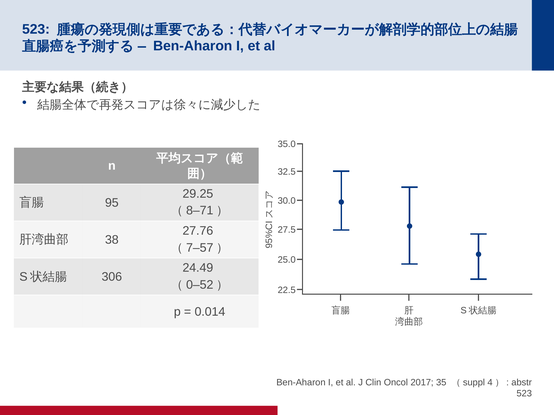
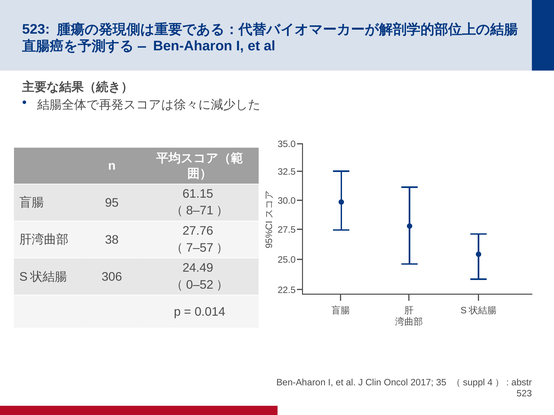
29.25: 29.25 -> 61.15 (198, 194)
